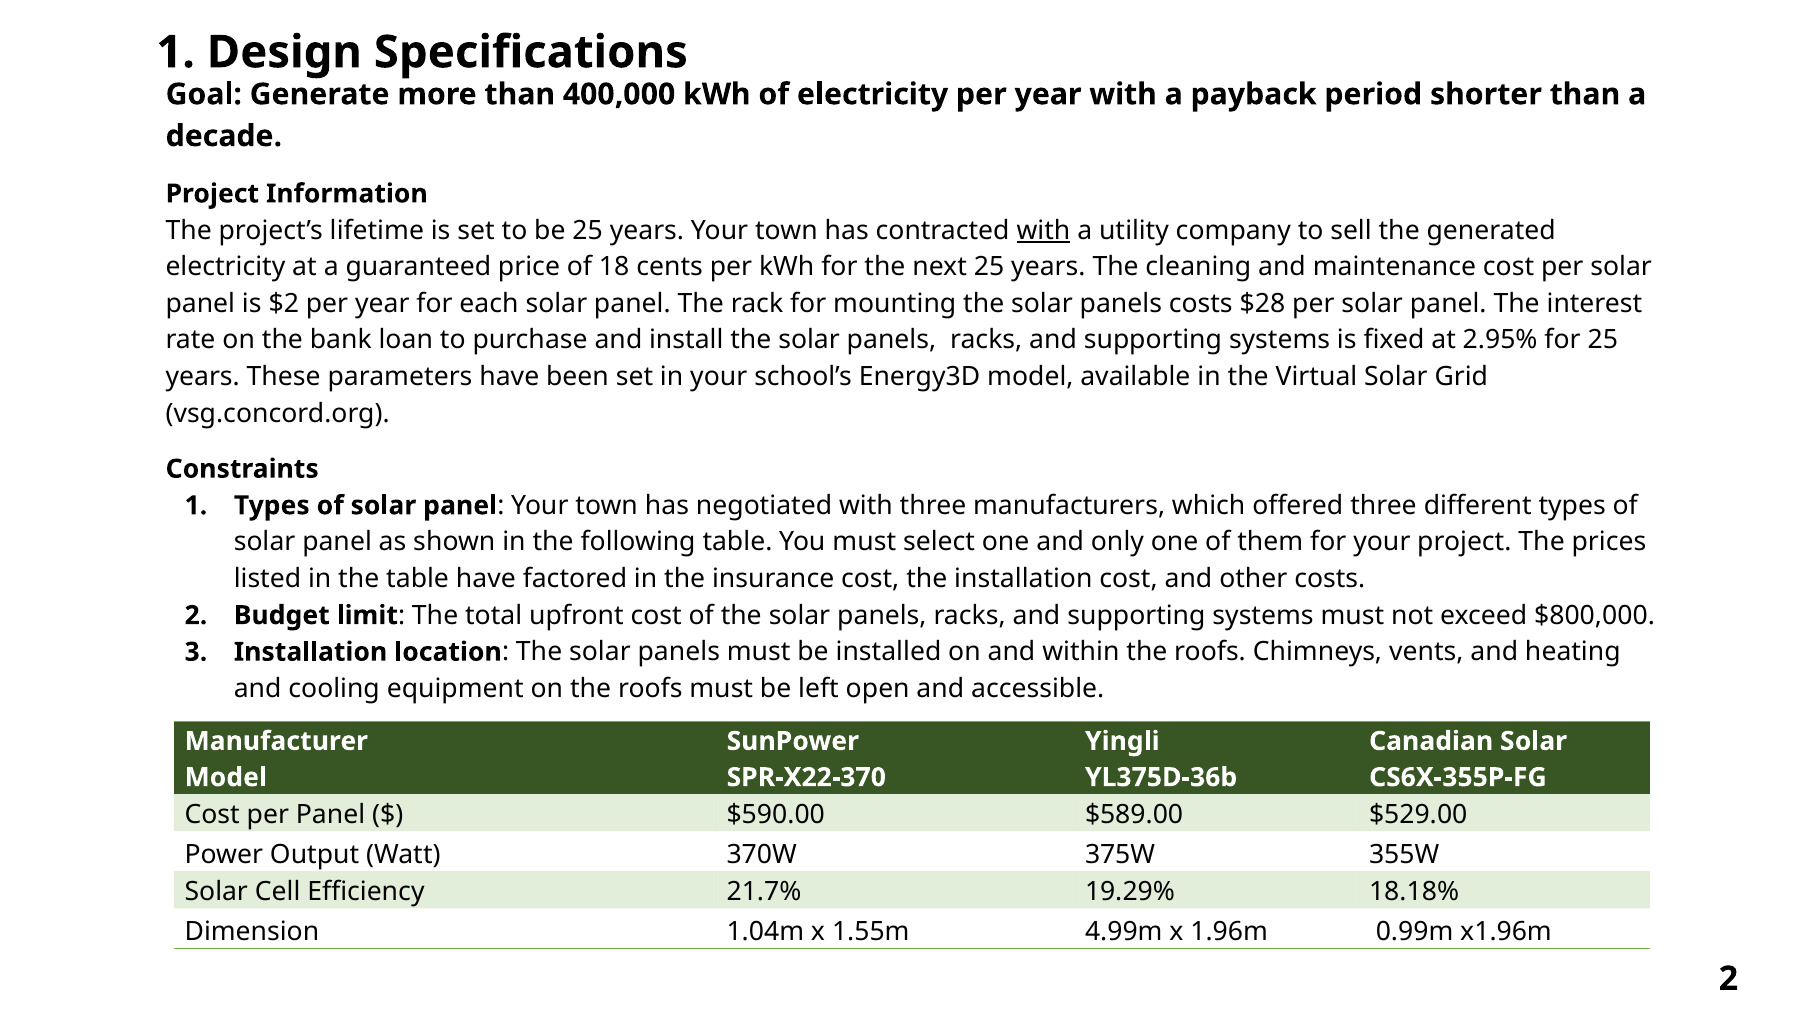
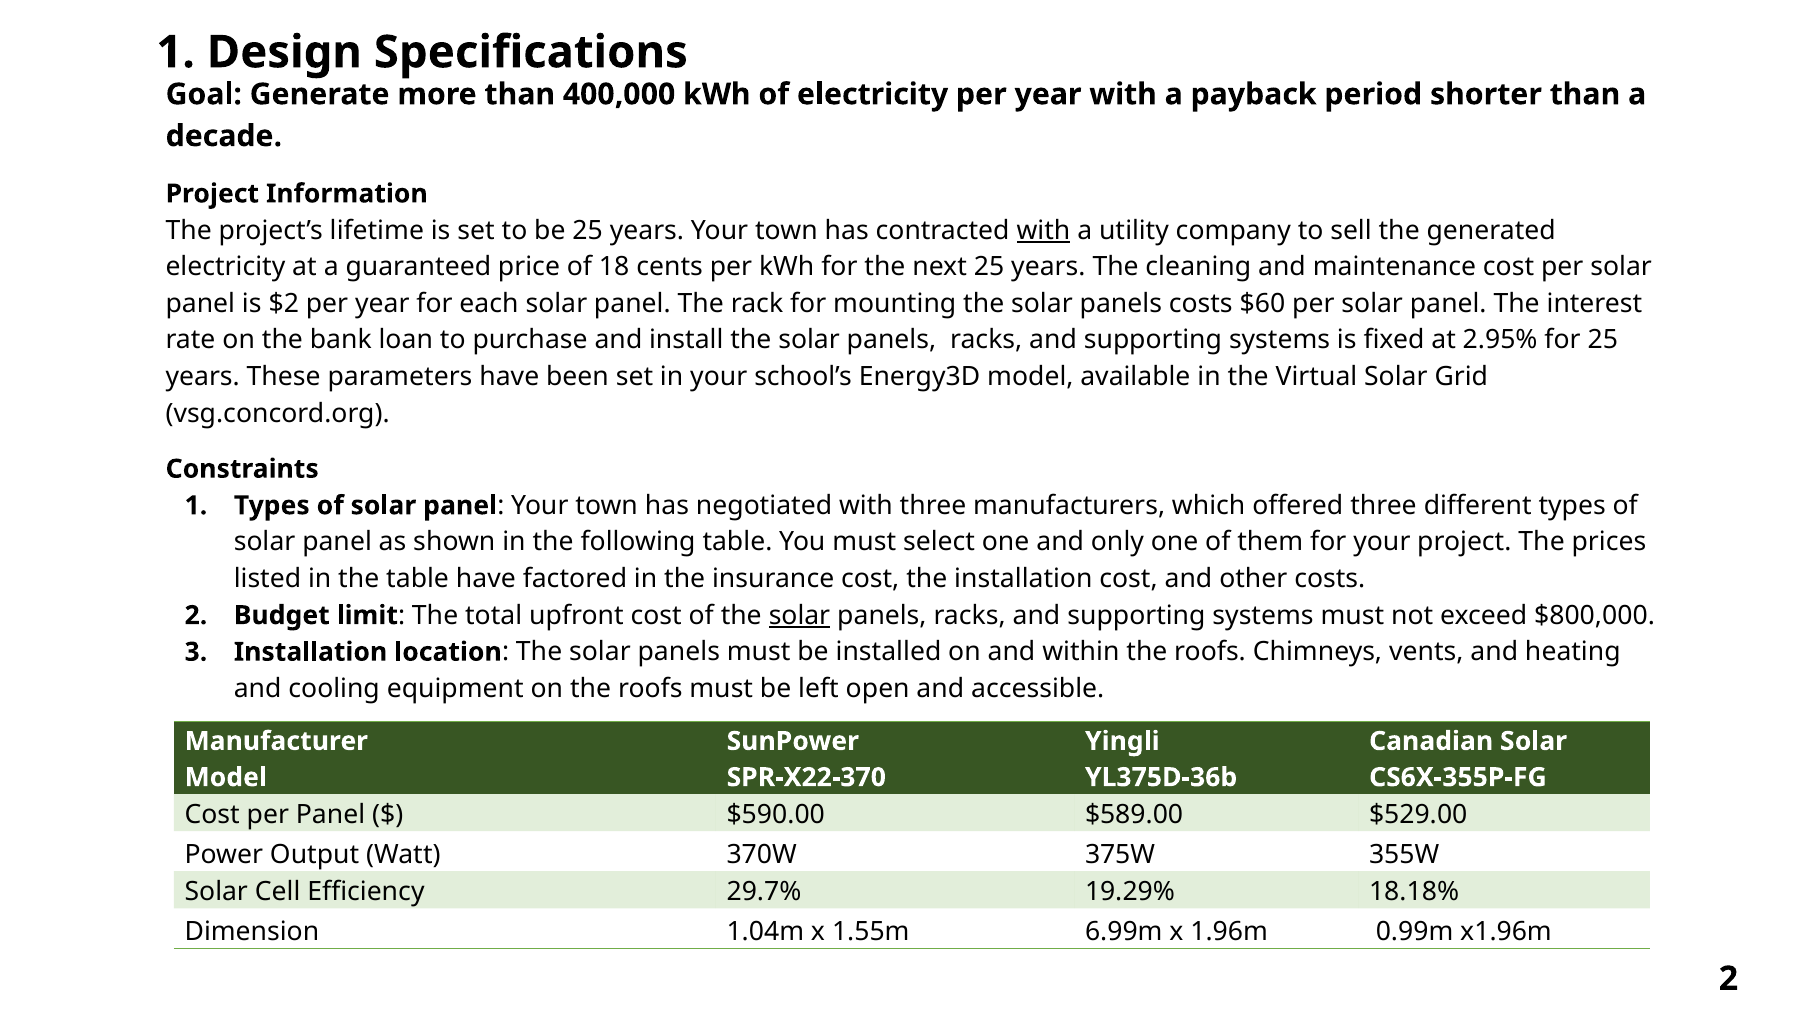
$28: $28 -> $60 (1263, 303)
solar underline: none -> present (799, 615)
21.7%: 21.7% -> 29.7% (764, 892)
4.99m: 4.99m -> 6.99m (1124, 932)
